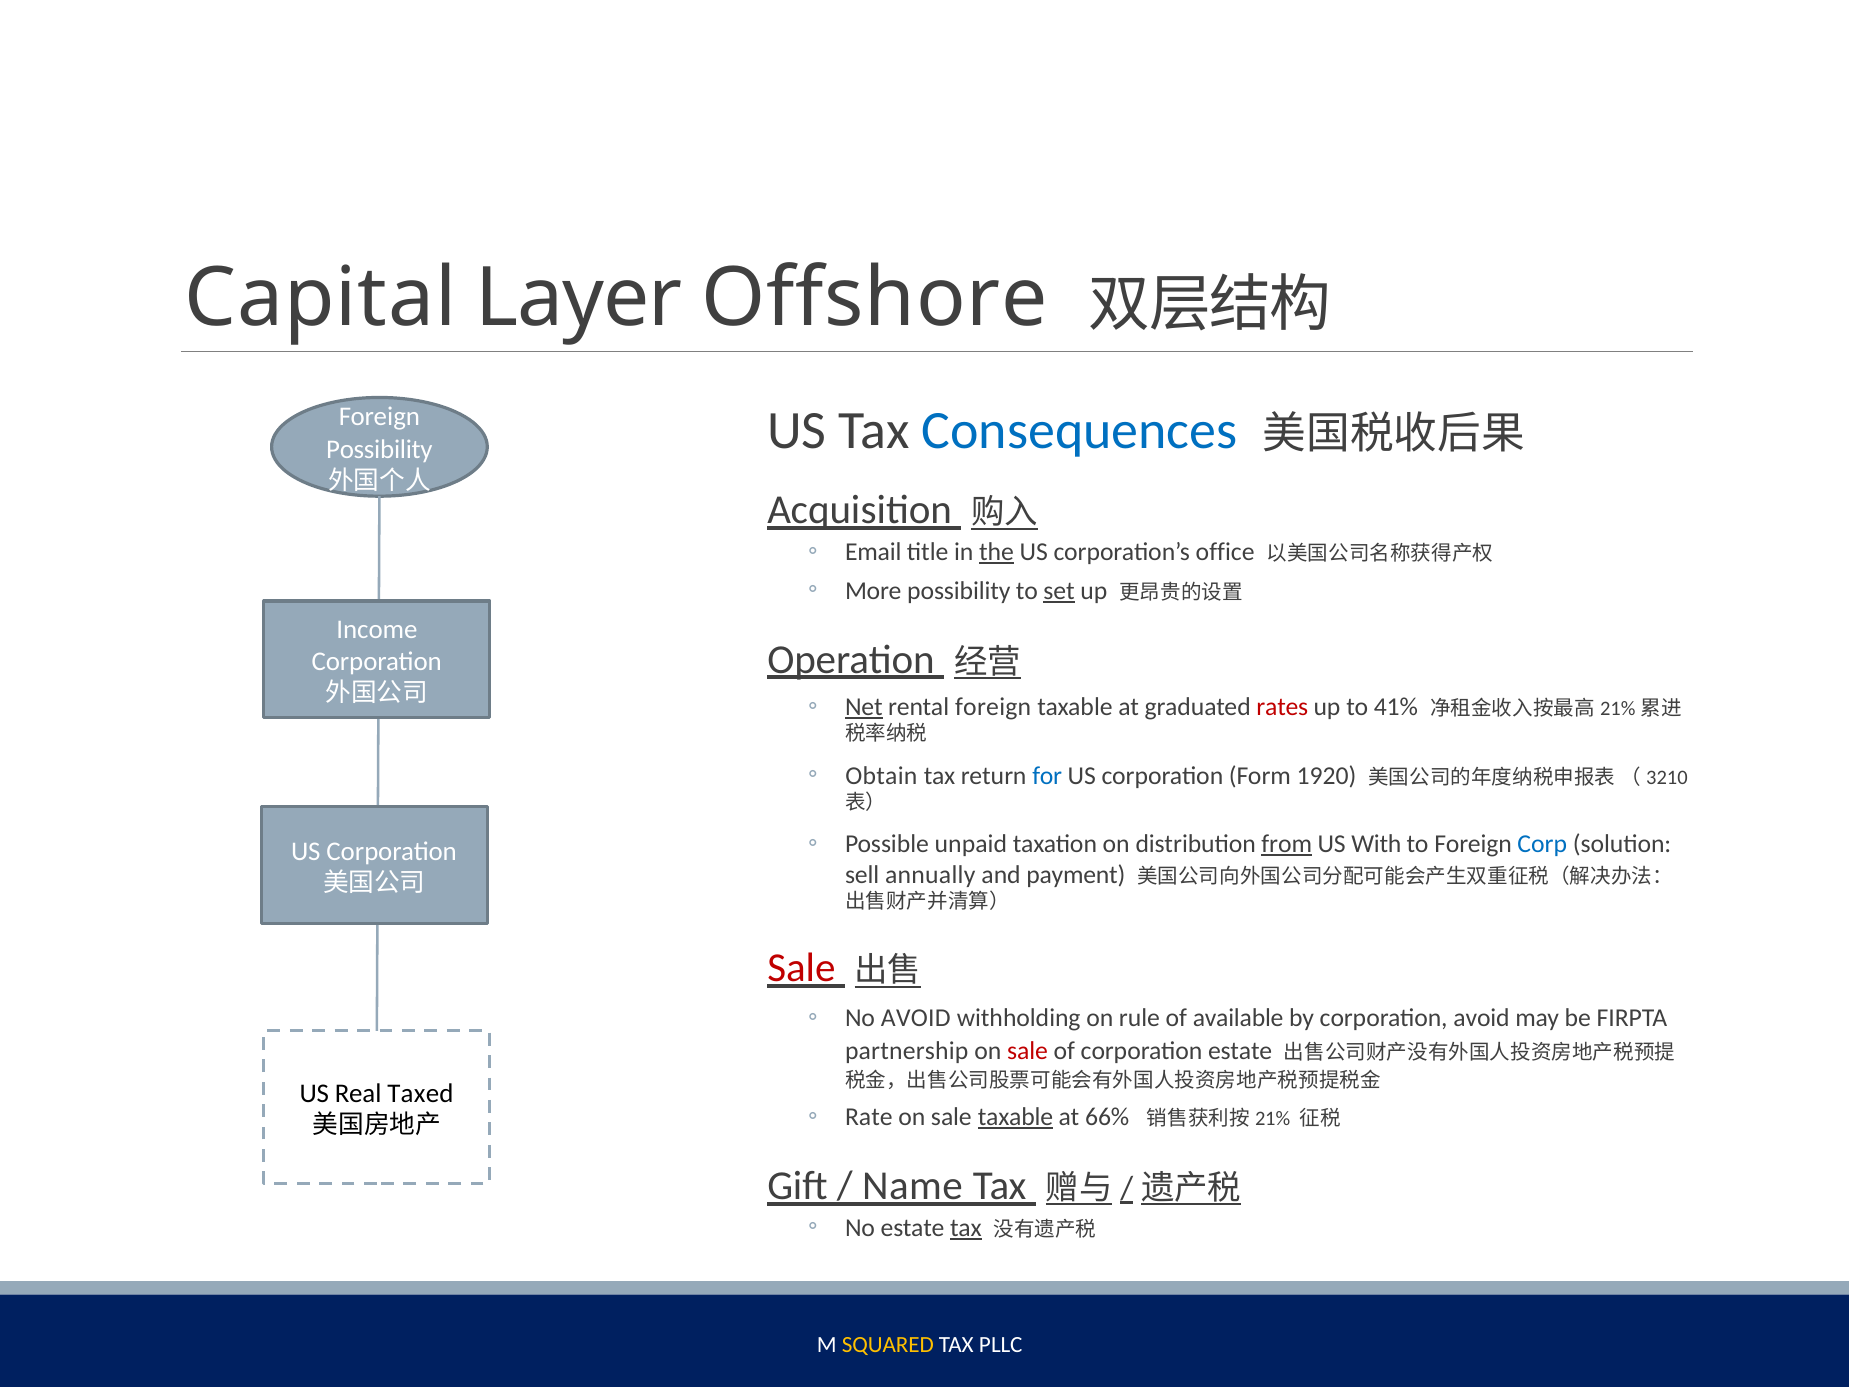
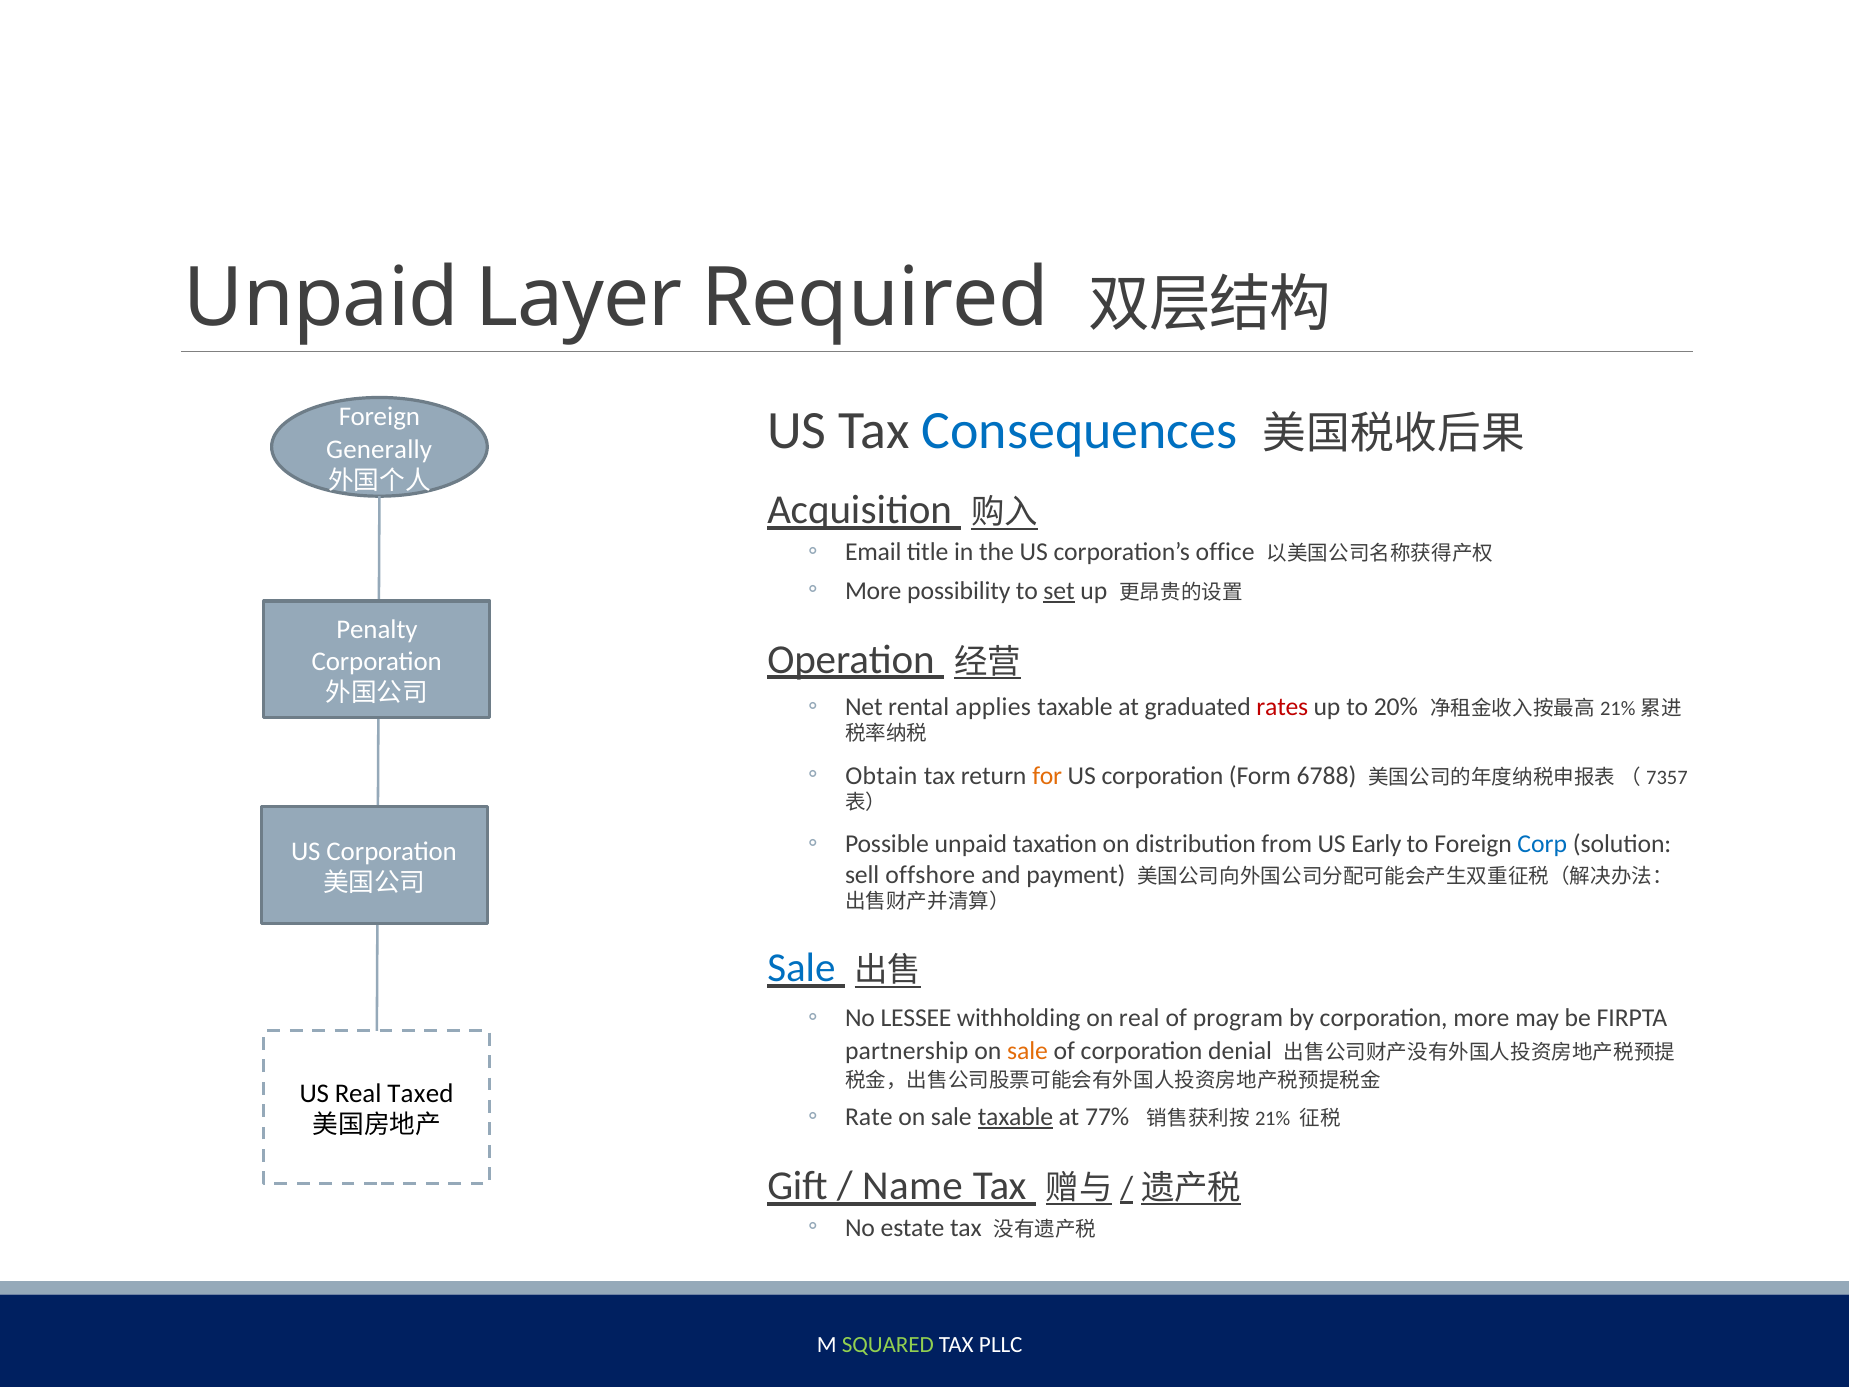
Capital: Capital -> Unpaid (321, 298)
Offshore: Offshore -> Required (875, 298)
Possibility: Possibility -> Generally (379, 449)
the underline: present -> none (997, 552)
Income: Income -> Penalty (377, 629)
Net underline: present -> none (864, 707)
rental foreign: foreign -> applies (993, 707)
41%: 41% -> 20% (1396, 707)
for colour: blue -> orange (1047, 775)
1920: 1920 -> 6788 (1326, 775)
3210: 3210 -> 7357 (1667, 777)
from underline: present -> none (1287, 844)
With: With -> Early (1376, 844)
annually: annually -> offshore (930, 875)
Sale colour: red -> blue (801, 968)
No AVOID: AVOID -> LESSEE (916, 1018)
on rule: rule -> real (1139, 1018)
available: available -> program (1238, 1018)
corporation avoid: avoid -> more (1481, 1018)
sale colour: red -> orange (1028, 1051)
corporation estate: estate -> denial (1240, 1051)
66%: 66% -> 77% (1107, 1117)
tax underline: present -> none (966, 1228)
SQUARED colour: yellow -> light green (888, 1345)
